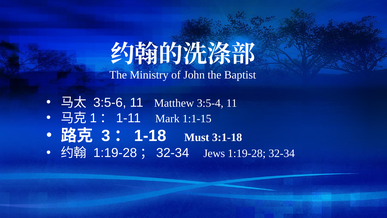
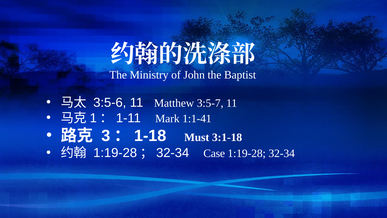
3:5-4: 3:5-4 -> 3:5-7 (210, 103)
1:1-15: 1:1-15 -> 1:1-41 (197, 118)
Jews: Jews -> Case (214, 153)
